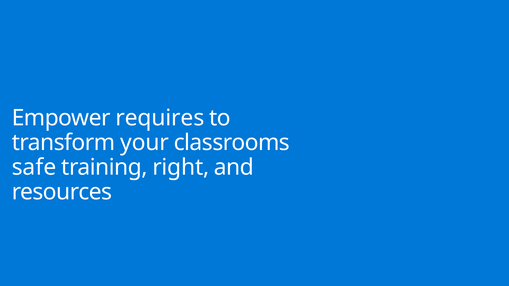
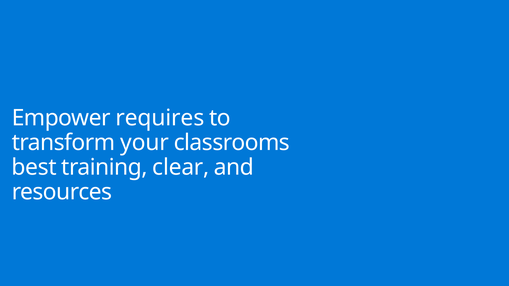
safe: safe -> best (34, 167)
right: right -> clear (181, 167)
